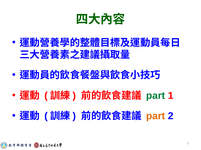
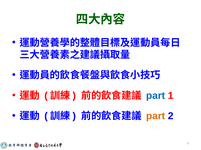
part colour: green -> blue (156, 96)
